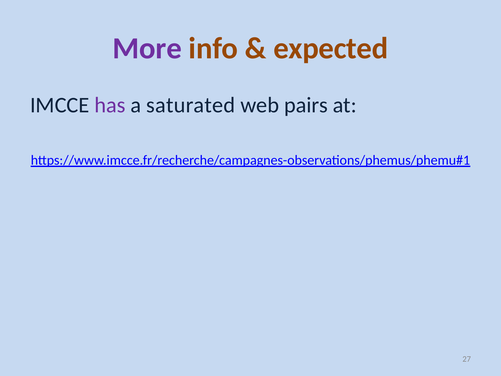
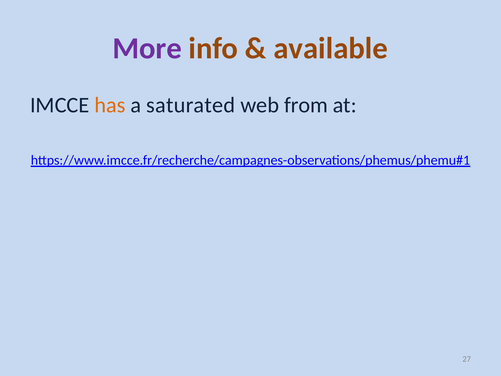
expected: expected -> available (331, 48)
has colour: purple -> orange (110, 105)
pairs: pairs -> from (306, 105)
